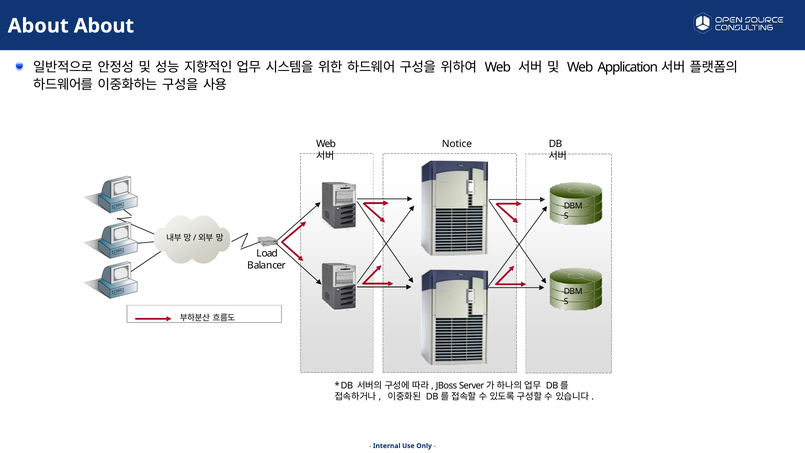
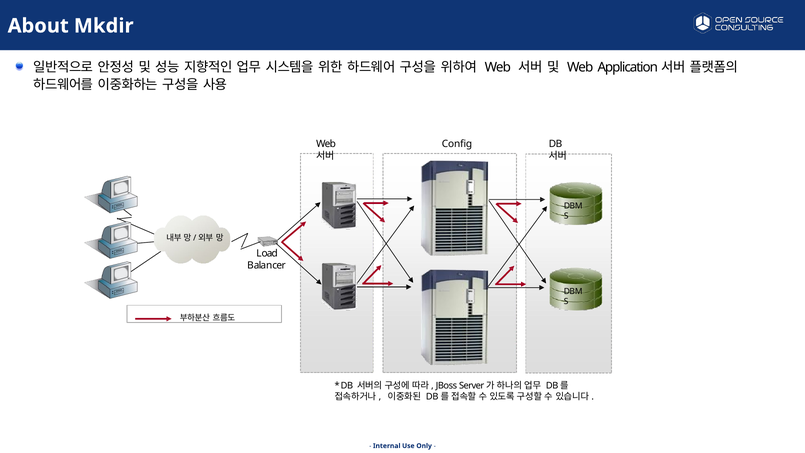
About About: About -> Mkdir (104, 26)
Notice: Notice -> Config (457, 144)
